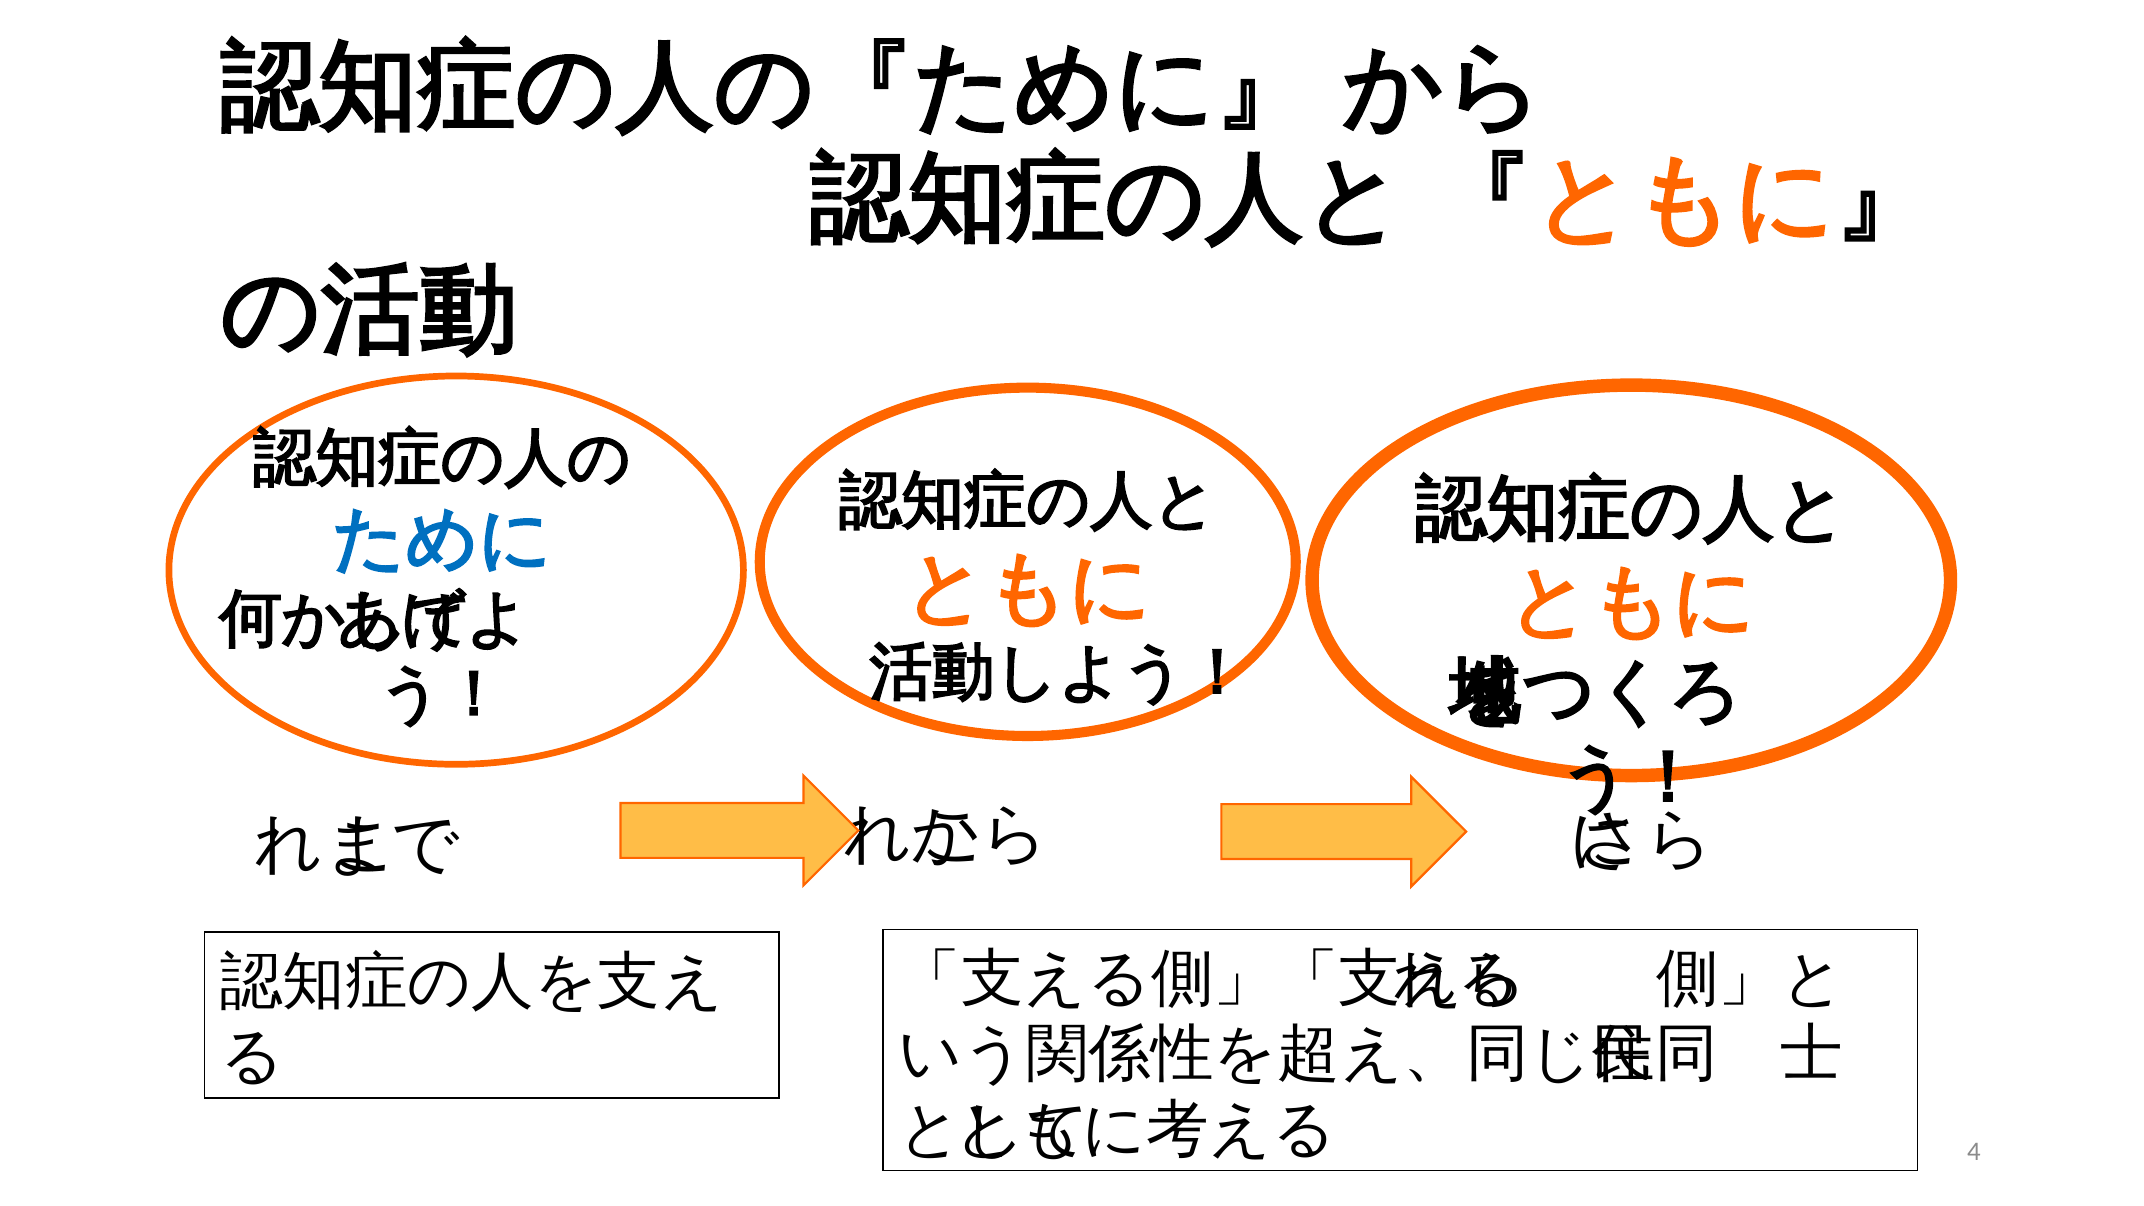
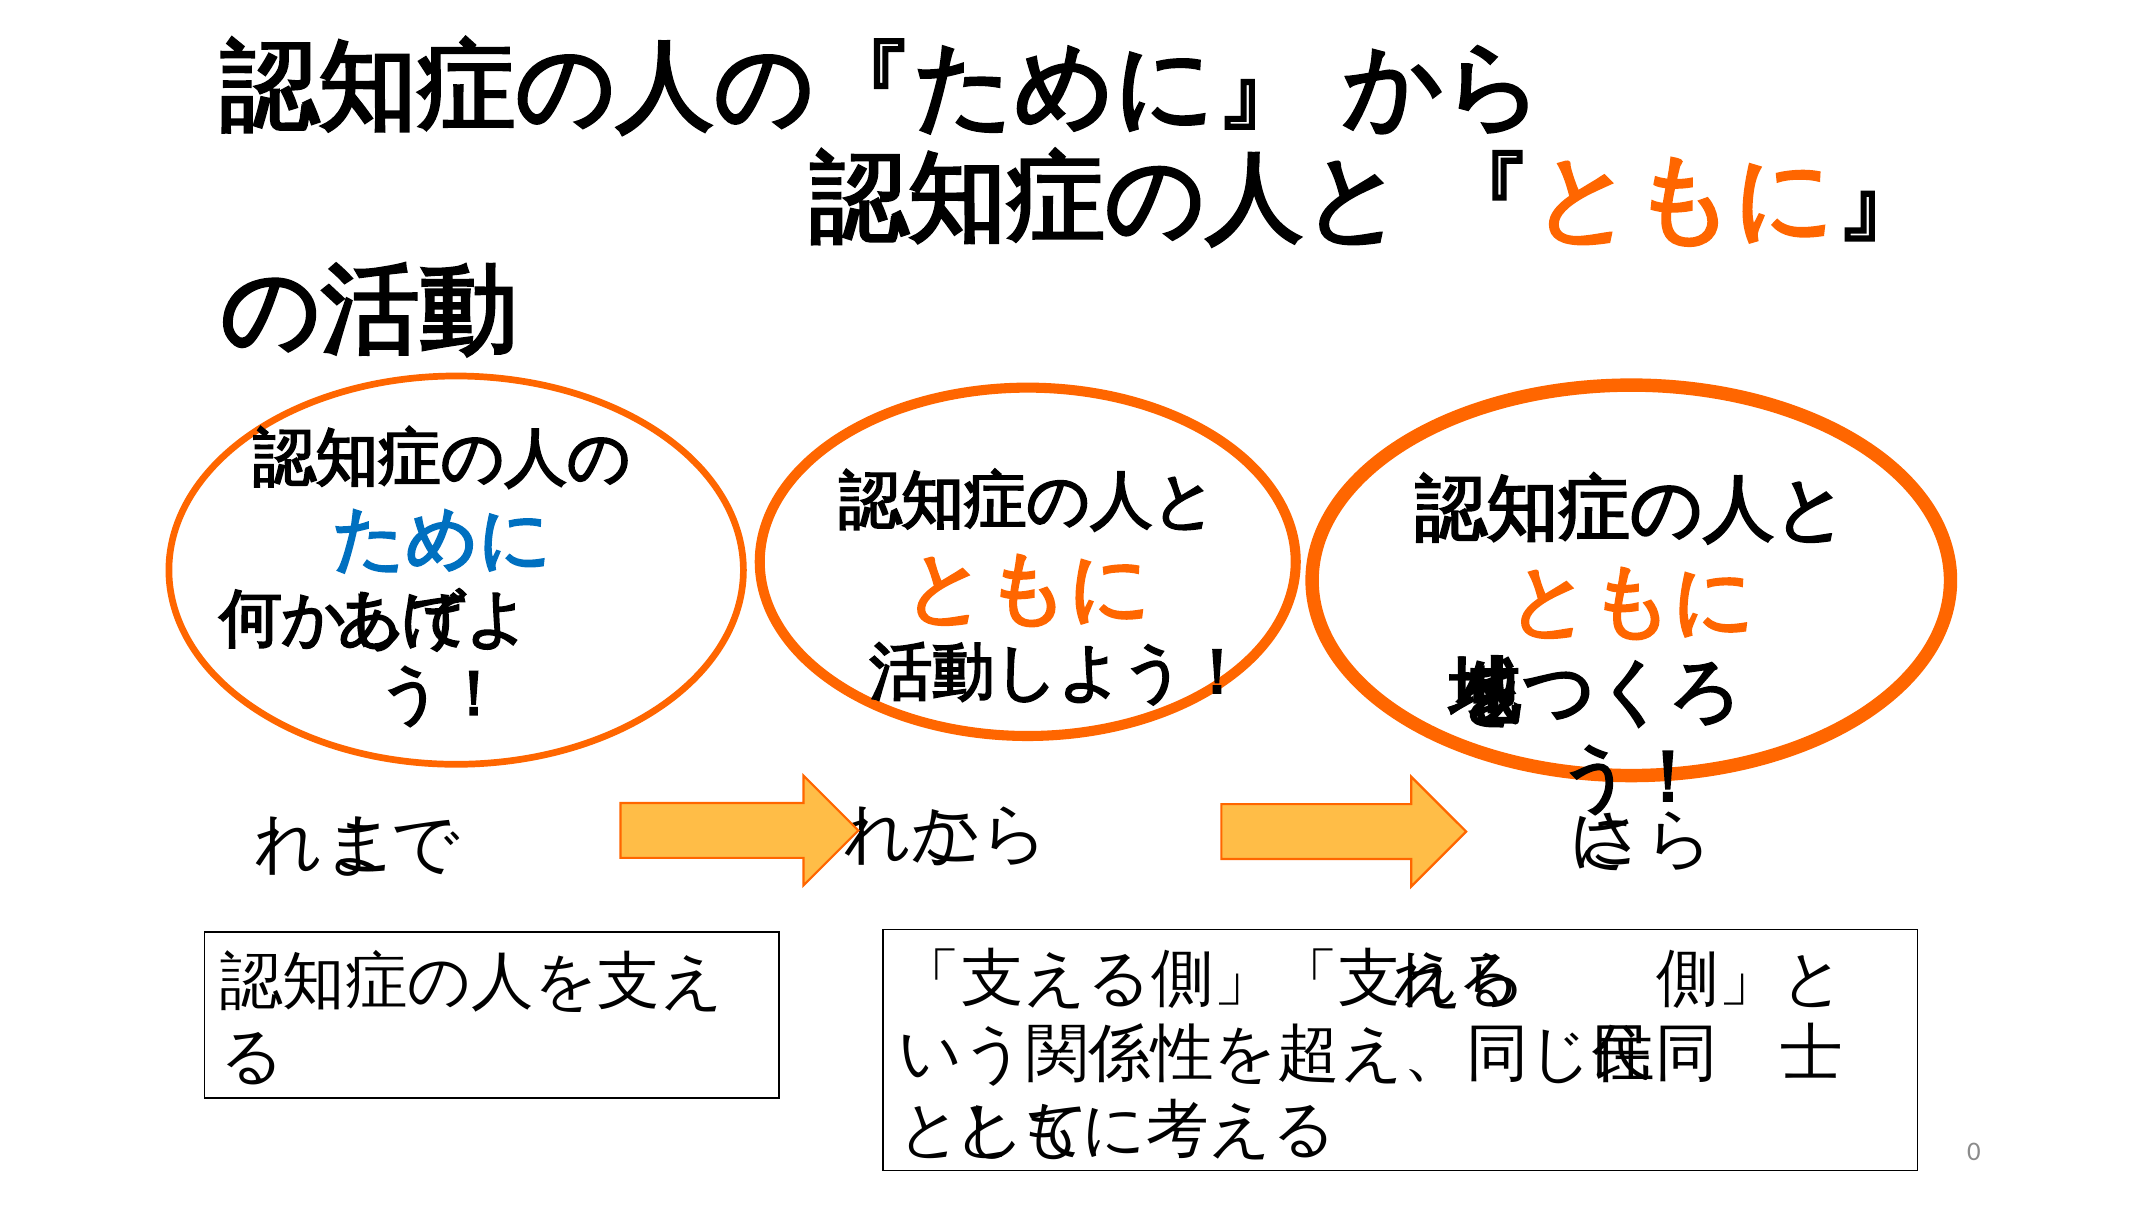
4: 4 -> 0 (1974, 1151)
